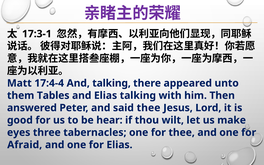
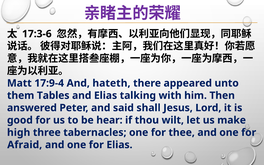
17:3-1: 17:3-1 -> 17:3-6 (37, 34)
17:4-4: 17:4-4 -> 17:9-4 (49, 83)
And talking: talking -> hateth (111, 83)
said thee: thee -> shall (149, 108)
eyes: eyes -> high (19, 132)
